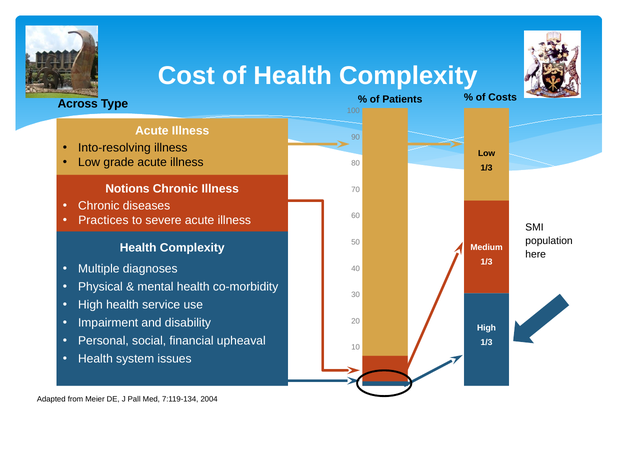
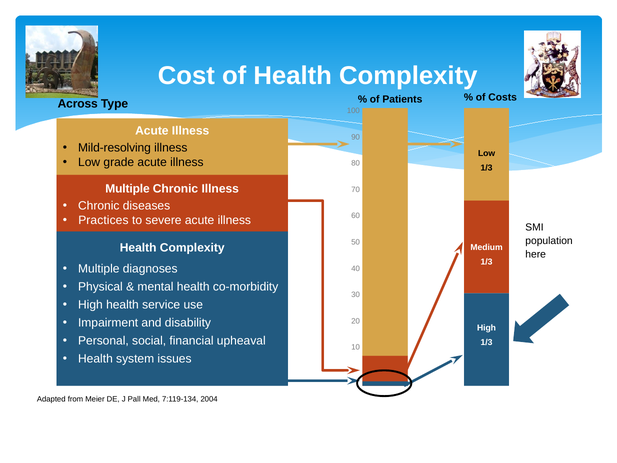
Into-resolving: Into-resolving -> Mild-resolving (114, 148)
Notions: Notions -> Multiple (127, 189)
